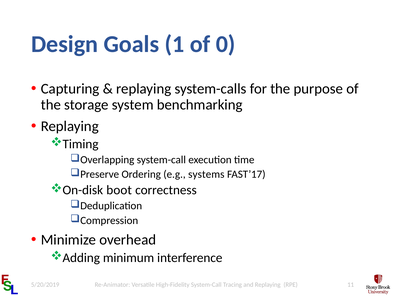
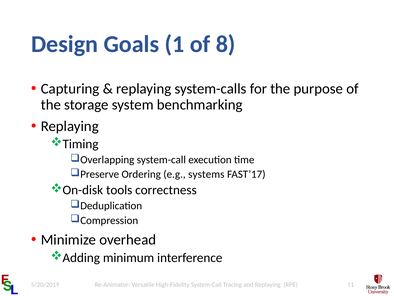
0: 0 -> 8 (226, 44)
boot: boot -> tools (119, 190)
